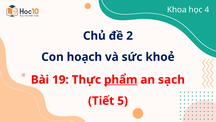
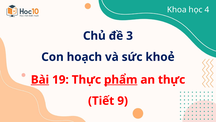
2: 2 -> 3 (130, 36)
Bài underline: none -> present (40, 79)
an sạch: sạch -> thực (172, 79)
5: 5 -> 9 (123, 100)
